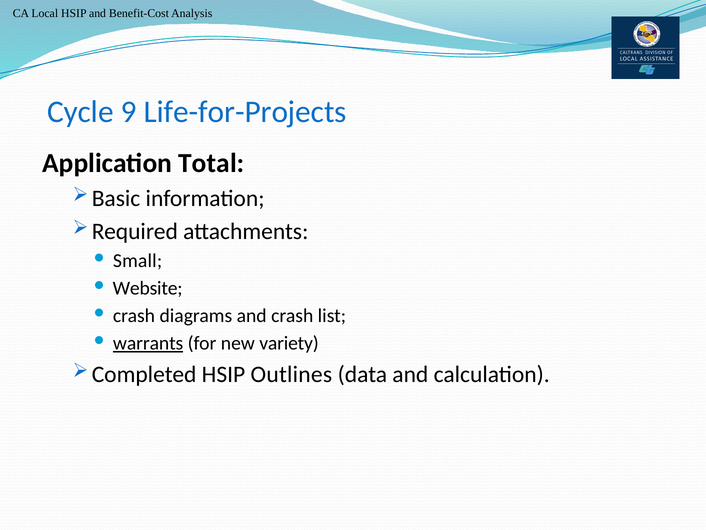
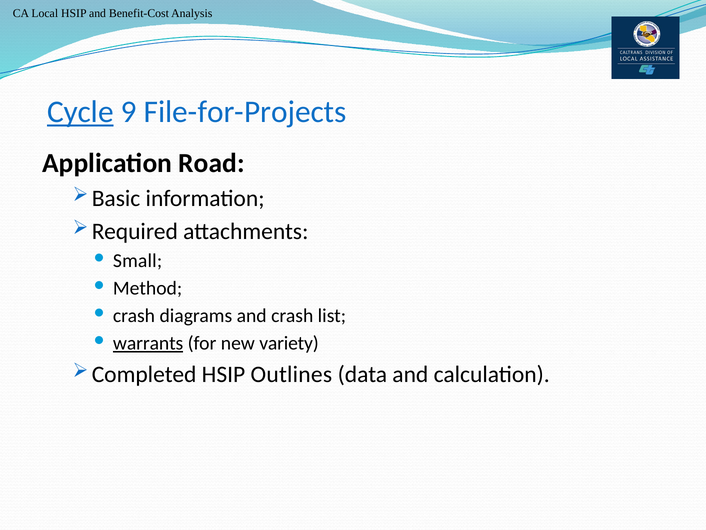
Cycle underline: none -> present (80, 112)
Life-for-Projects: Life-for-Projects -> File-for-Projects (245, 112)
Total: Total -> Road (211, 163)
Website: Website -> Method (148, 288)
